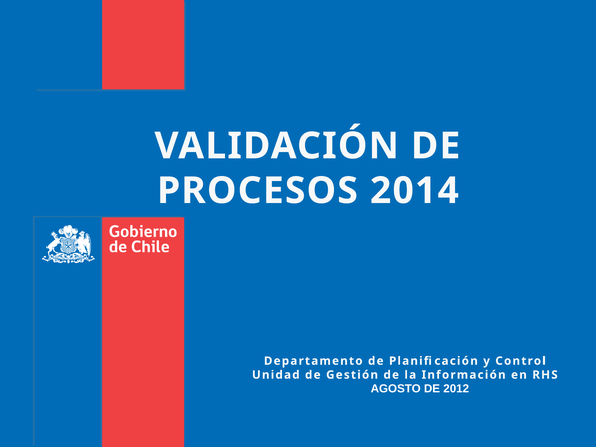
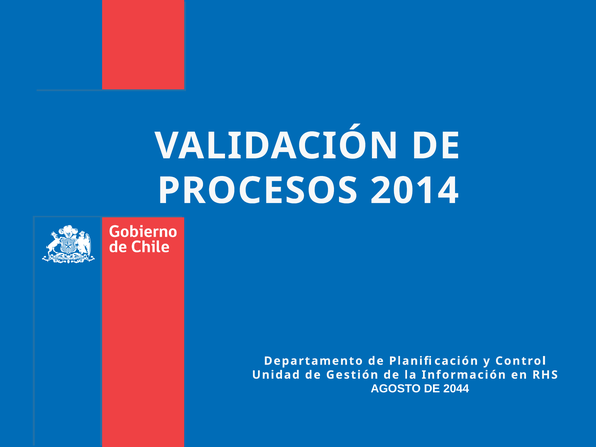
2012: 2012 -> 2044 (456, 389)
